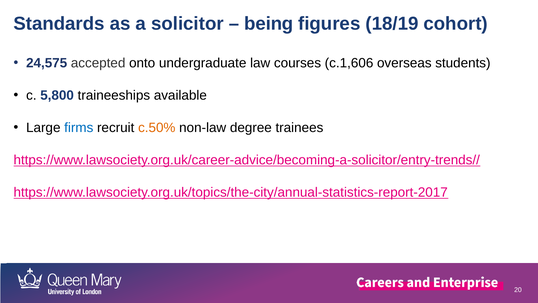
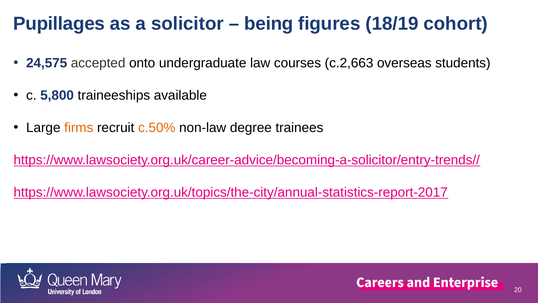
Standards: Standards -> Pupillages (59, 23)
c.1,606: c.1,606 -> c.2,663 (349, 63)
firms colour: blue -> orange (79, 128)
